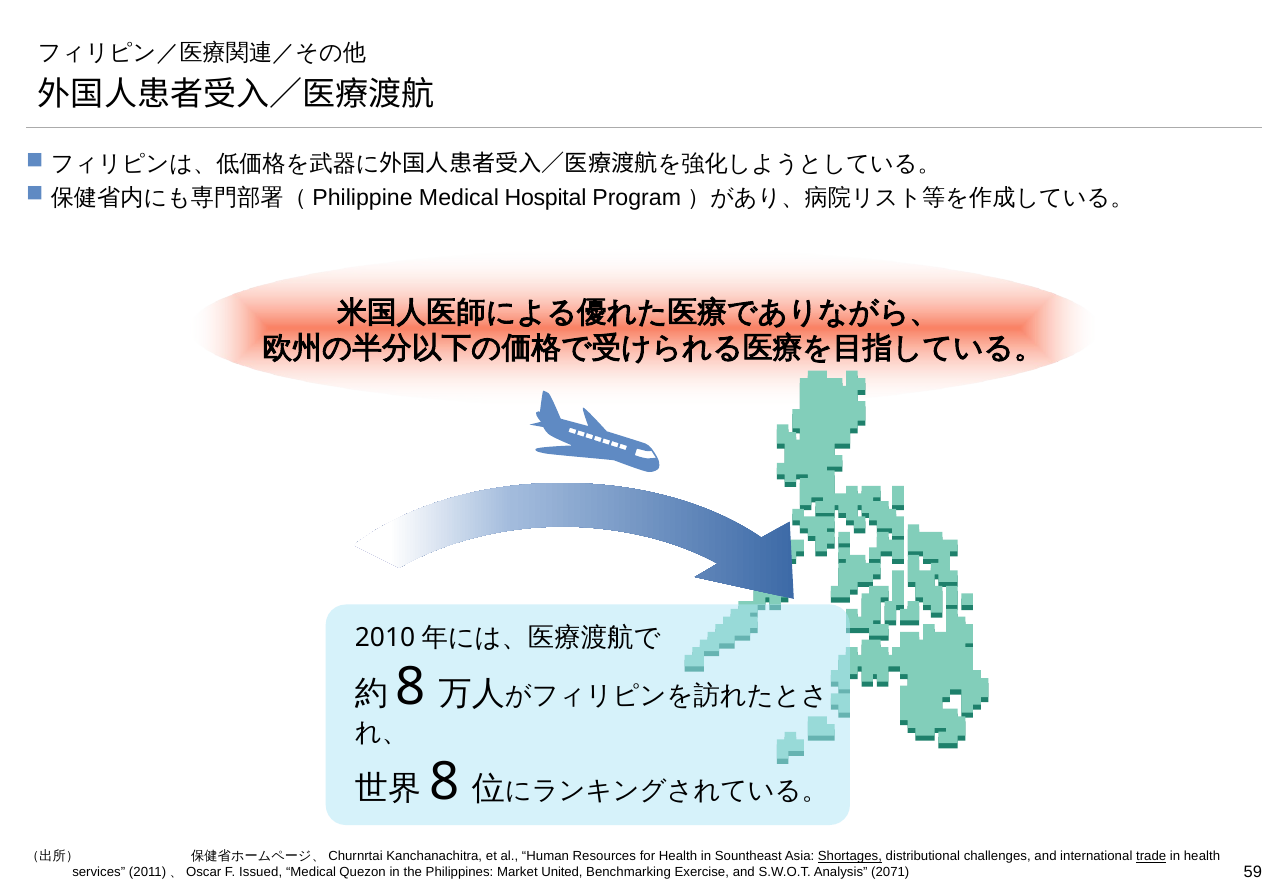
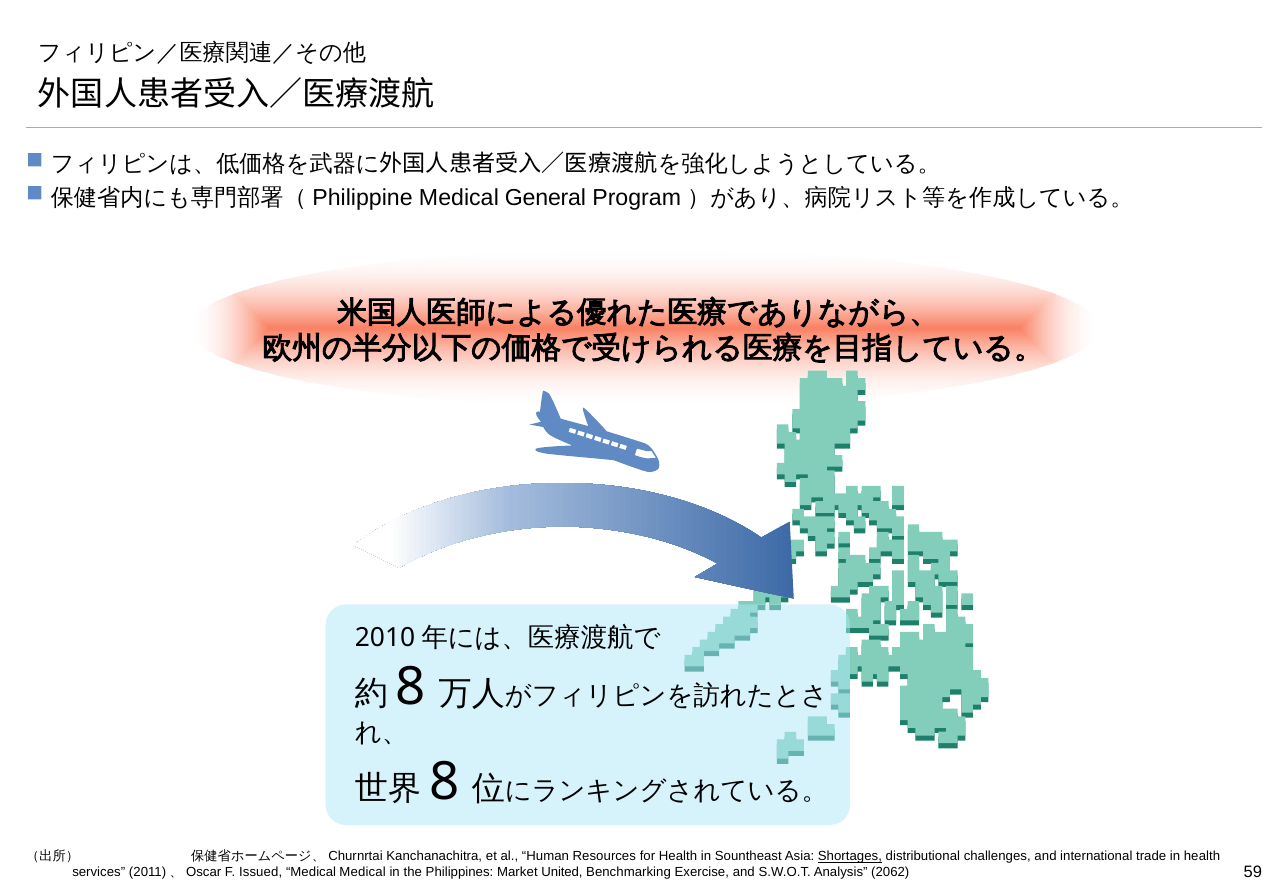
Hospital: Hospital -> General (545, 198)
trade underline: present -> none (1151, 857)
Medical Quezon: Quezon -> Medical (363, 873)
2071: 2071 -> 2062 (890, 873)
